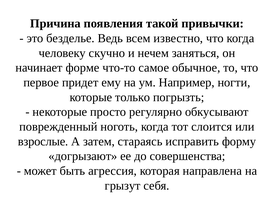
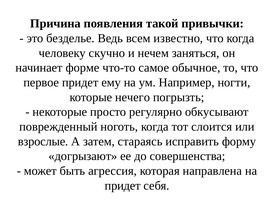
только: только -> нечего (133, 97)
грызут: грызут -> придет (123, 186)
